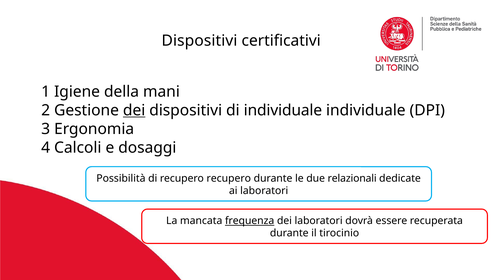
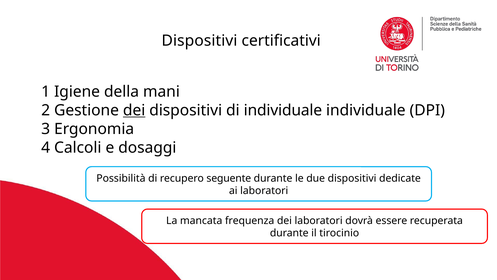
recupero recupero: recupero -> seguente (229, 178)
due relazionali: relazionali -> dispositivi (352, 178)
frequenza underline: present -> none (250, 220)
